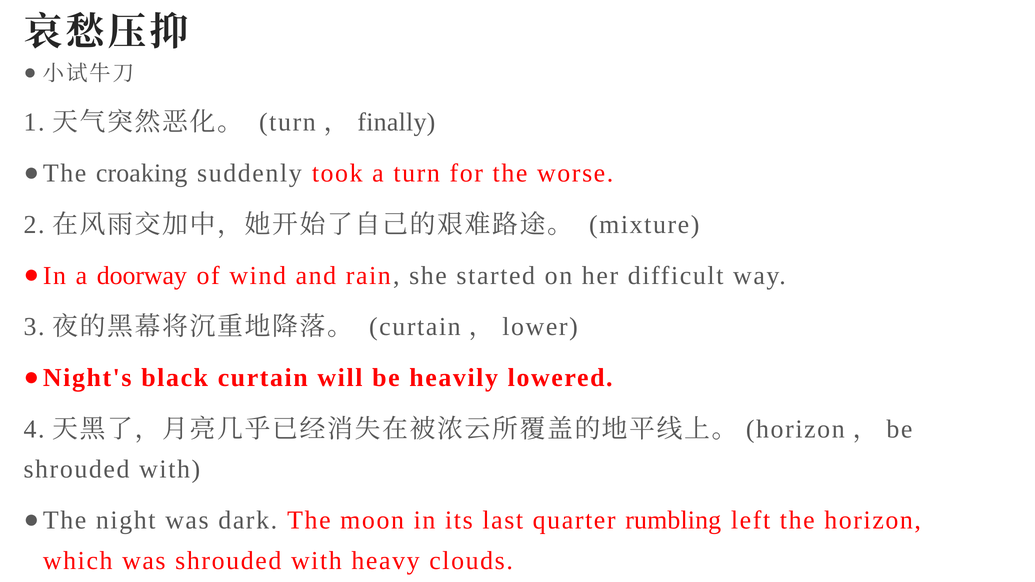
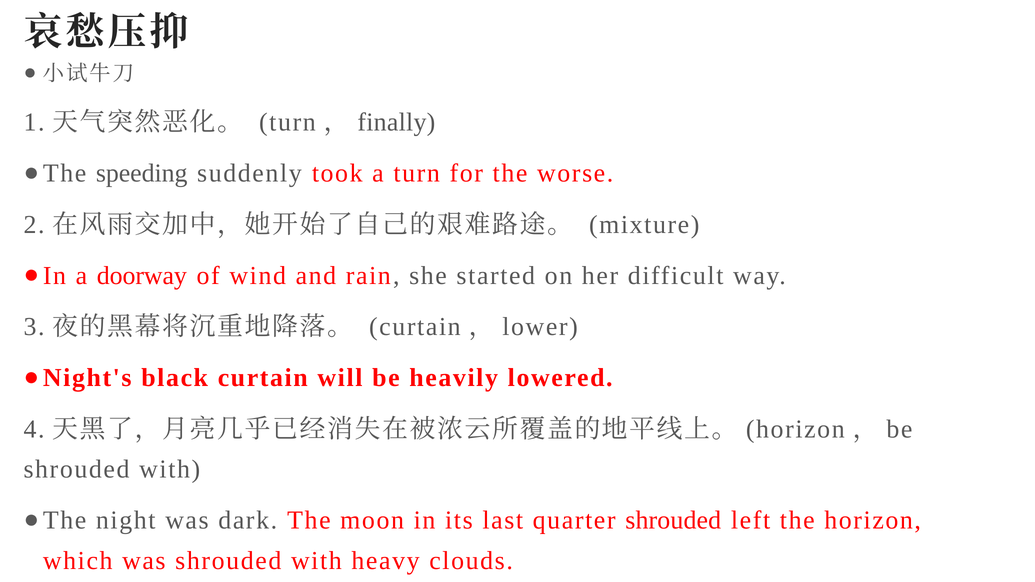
croaking: croaking -> speeding (142, 174)
quarter rumbling: rumbling -> shrouded (673, 521)
